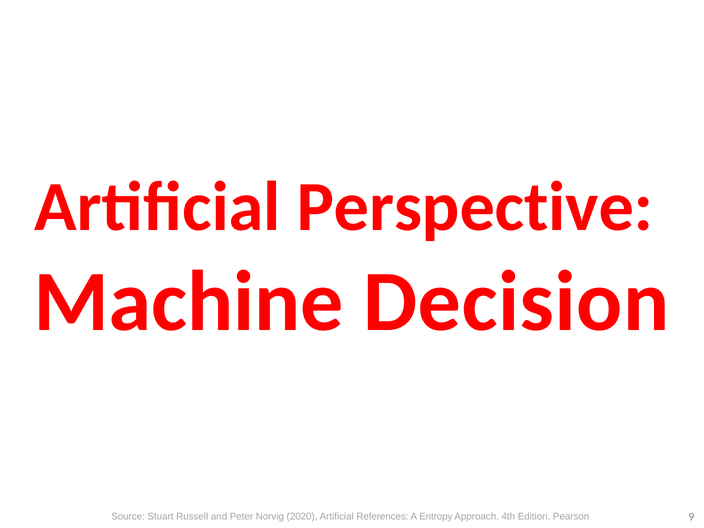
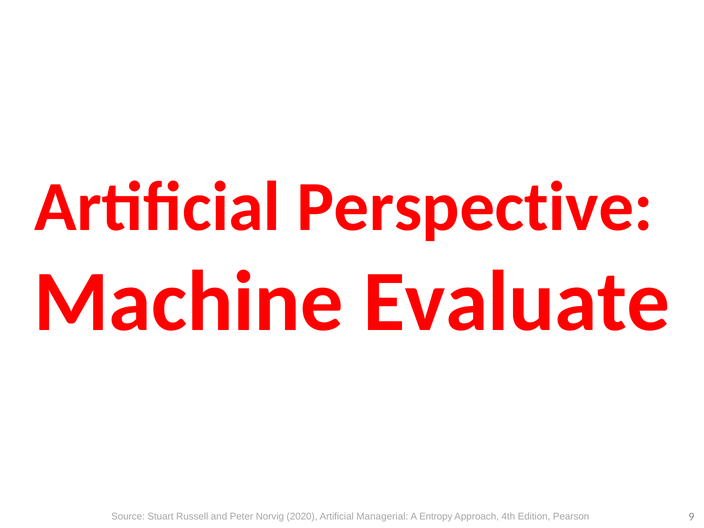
Decision: Decision -> Evaluate (517, 302)
References: References -> Managerial (382, 517)
